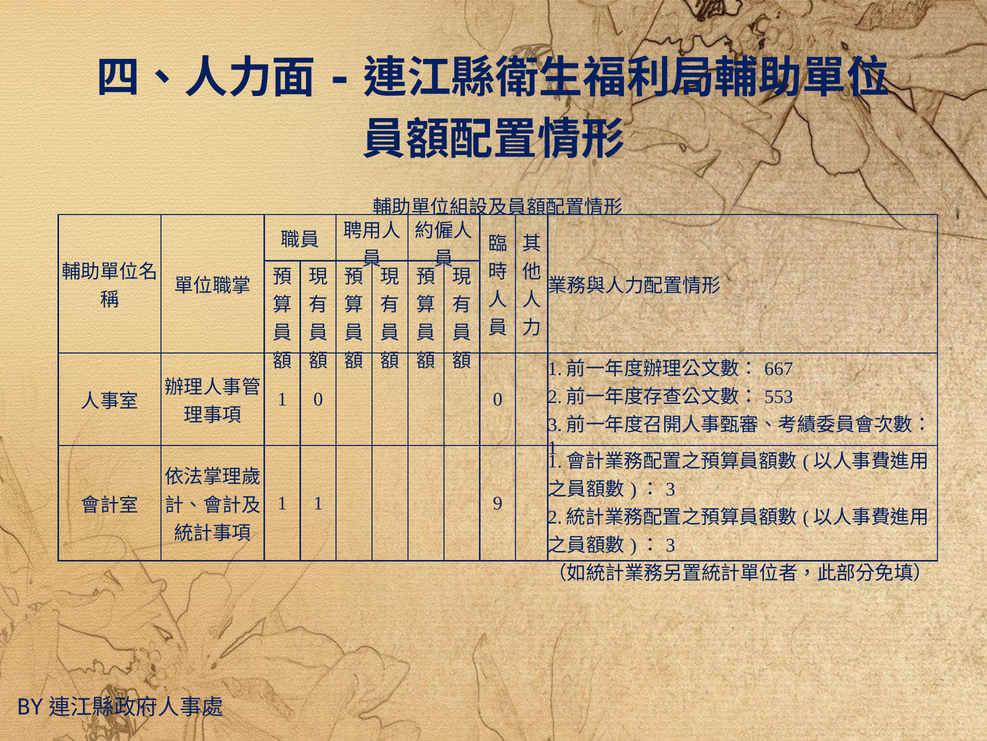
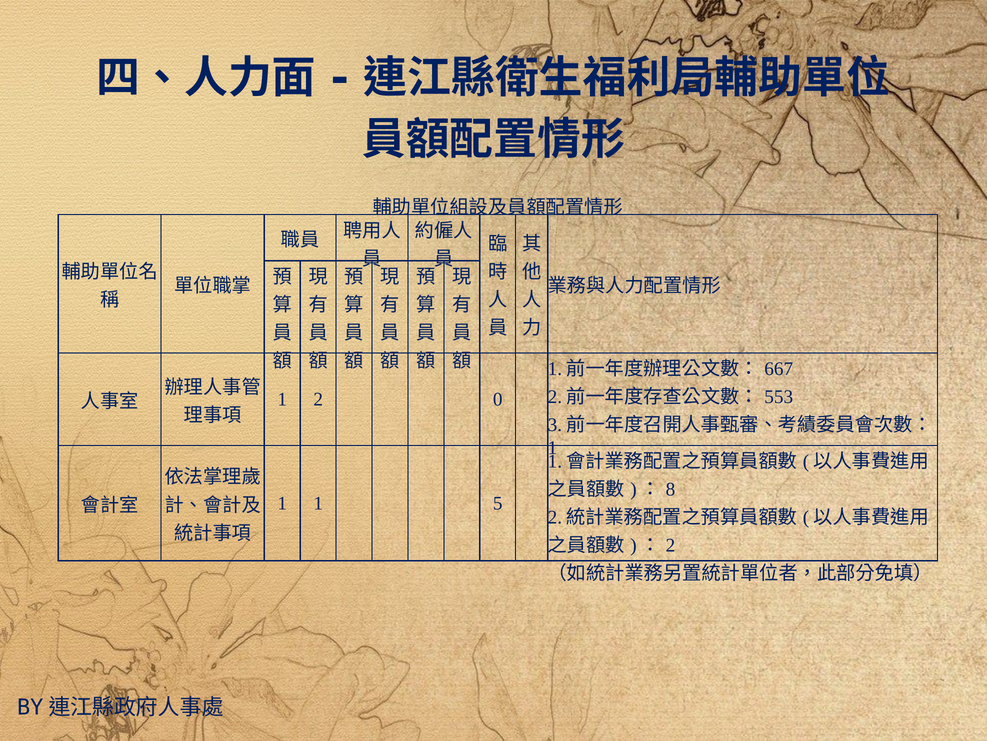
1 0: 0 -> 2 (318, 399)
3: 3 -> 8 (670, 489)
9: 9 -> 5 (498, 503)
3: 3 -> 2 (670, 545)
